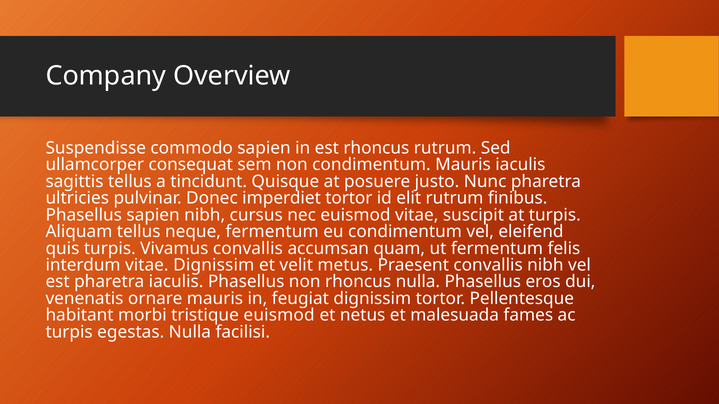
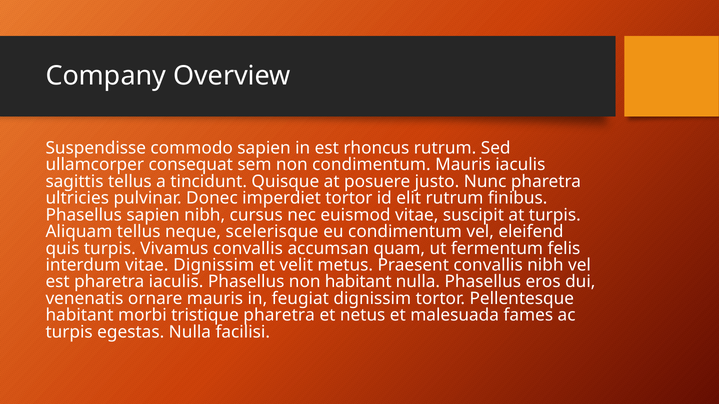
neque fermentum: fermentum -> scelerisque (272, 232)
non rhoncus: rhoncus -> habitant (358, 282)
tristique euismod: euismod -> pharetra (279, 316)
